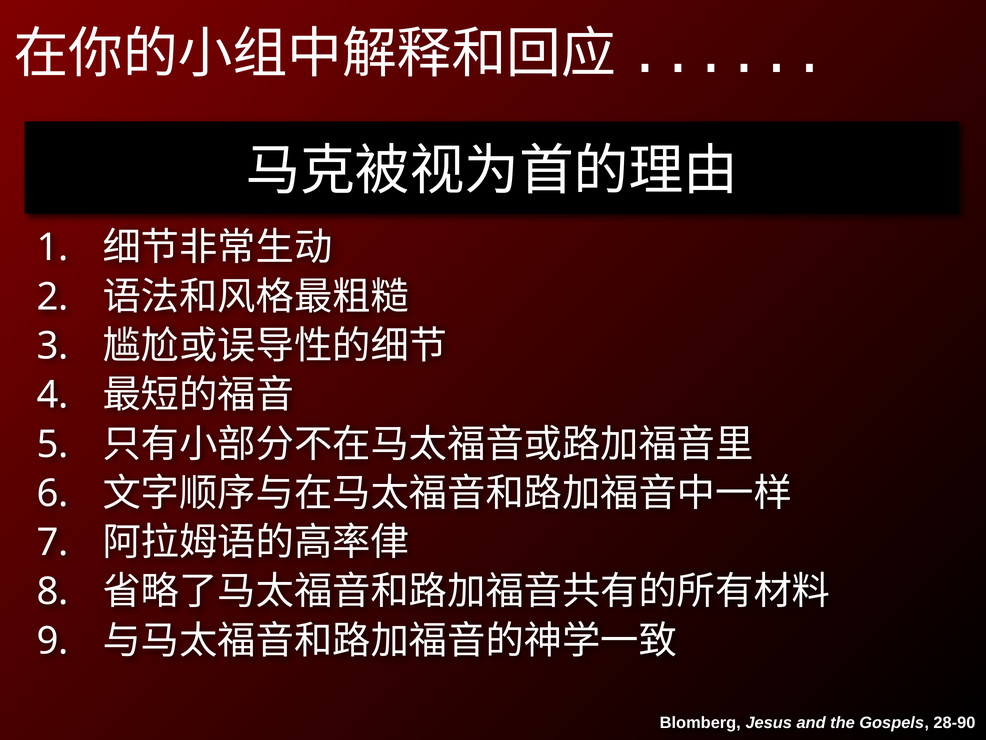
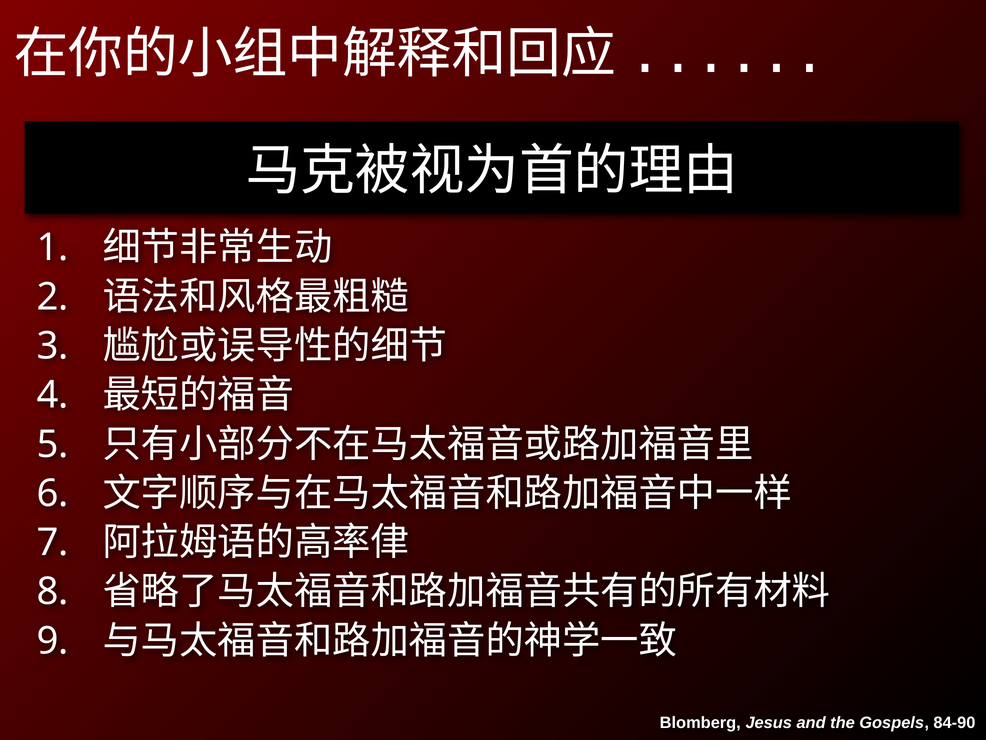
28-90: 28-90 -> 84-90 (954, 723)
